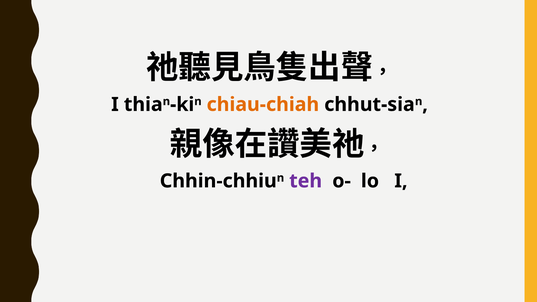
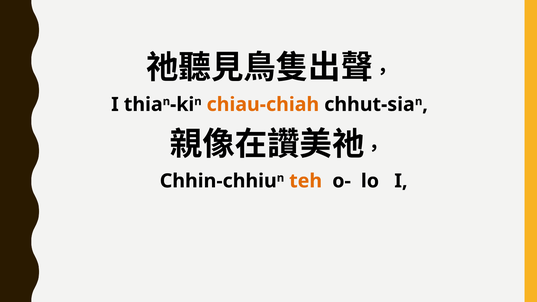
teh colour: purple -> orange (306, 181)
